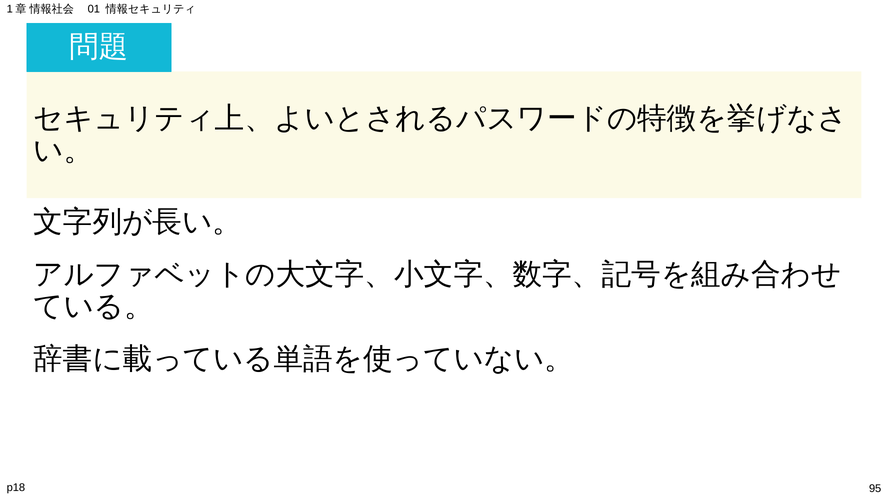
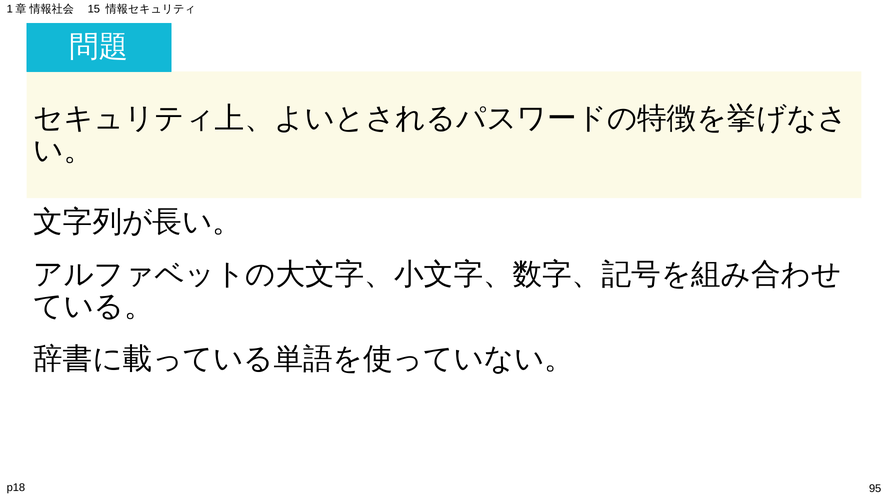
01: 01 -> 15 (94, 9)
